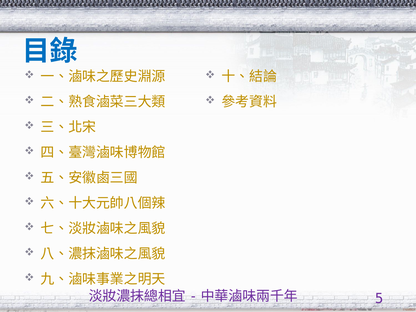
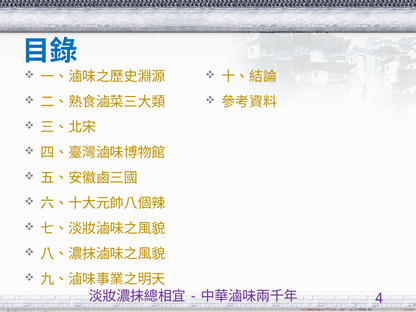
5: 5 -> 4 (379, 298)
